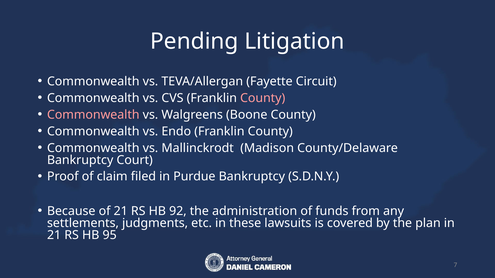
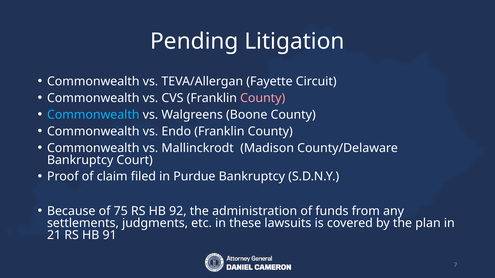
Commonwealth colour: pink -> light blue (93, 115)
of 21: 21 -> 75 (121, 212)
95: 95 -> 91 (110, 236)
